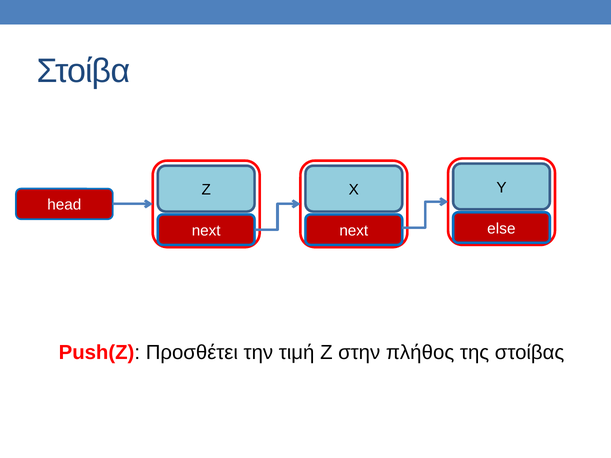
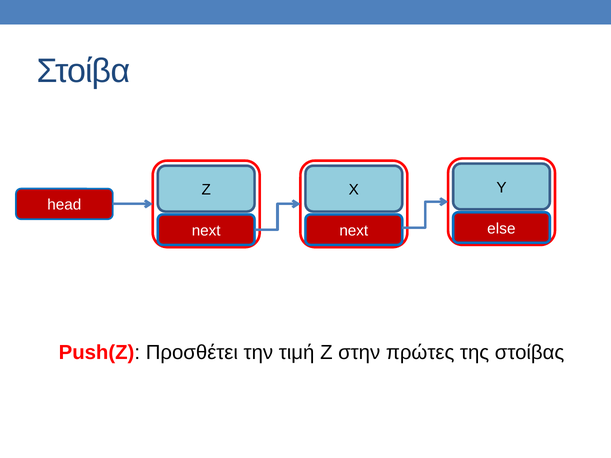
πλήθος: πλήθος -> πρώτες (420, 353)
